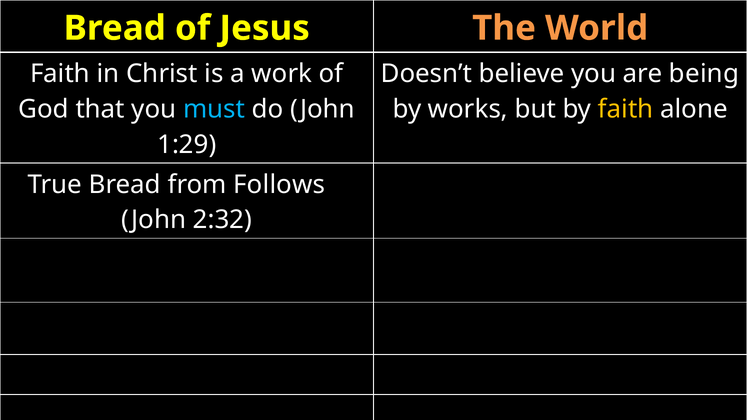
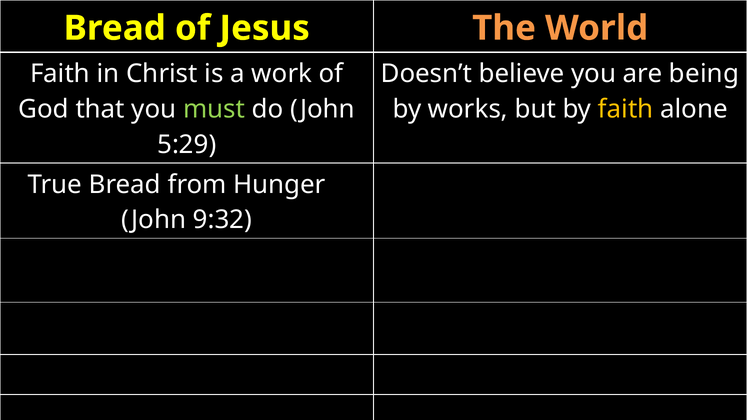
must colour: light blue -> light green (214, 109)
1:29: 1:29 -> 5:29 (187, 145)
Follows: Follows -> Hunger (279, 185)
2:32: 2:32 -> 9:32 (222, 220)
